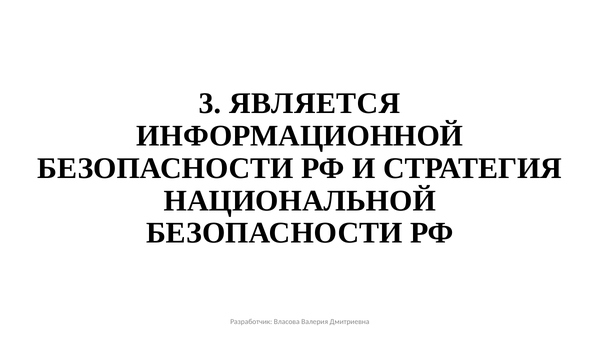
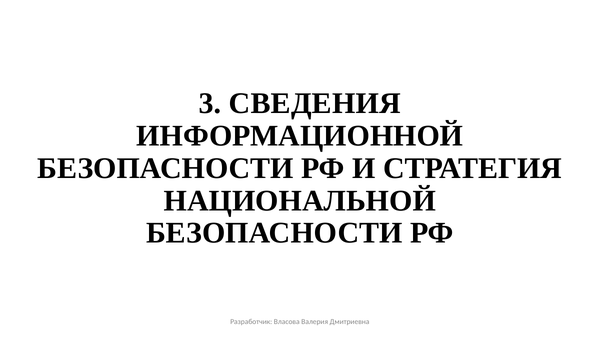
ЯВЛЯЕТСЯ: ЯВЛЯЕТСЯ -> СВЕДЕНИЯ (315, 104)
